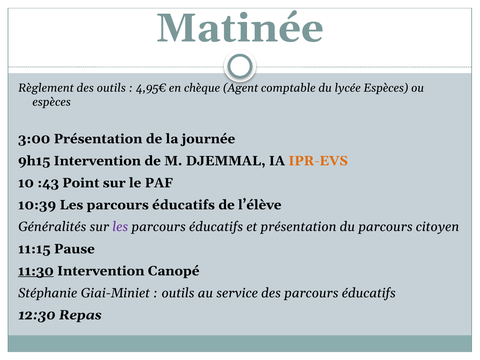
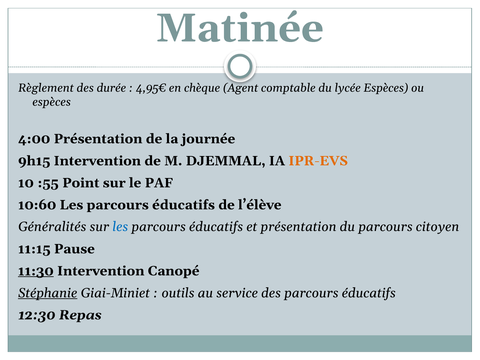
des outils: outils -> durée (111, 88)
3:00: 3:00 -> 4:00 (34, 139)
:43: :43 -> :55 (48, 183)
10:39: 10:39 -> 10:60 (37, 205)
les colour: purple -> blue (120, 227)
Stéphanie underline: none -> present (48, 293)
